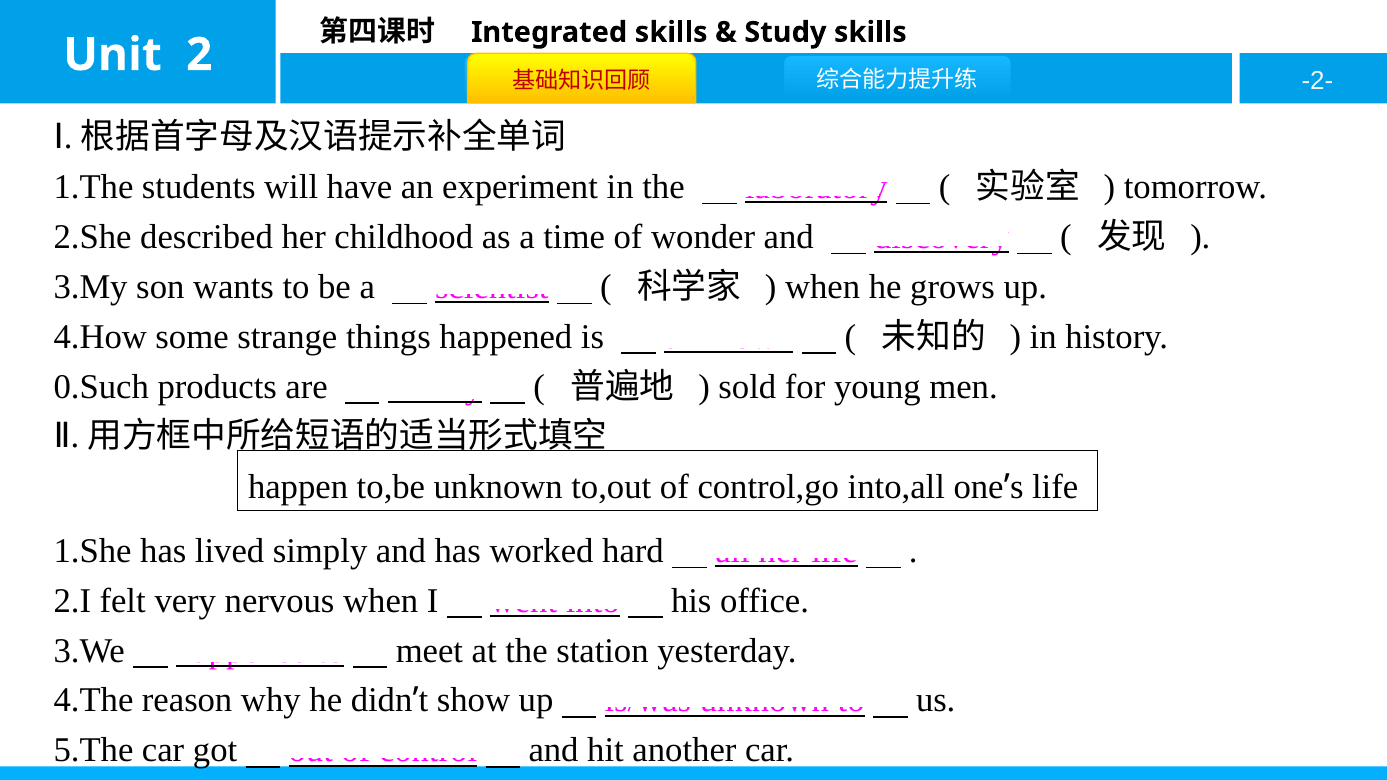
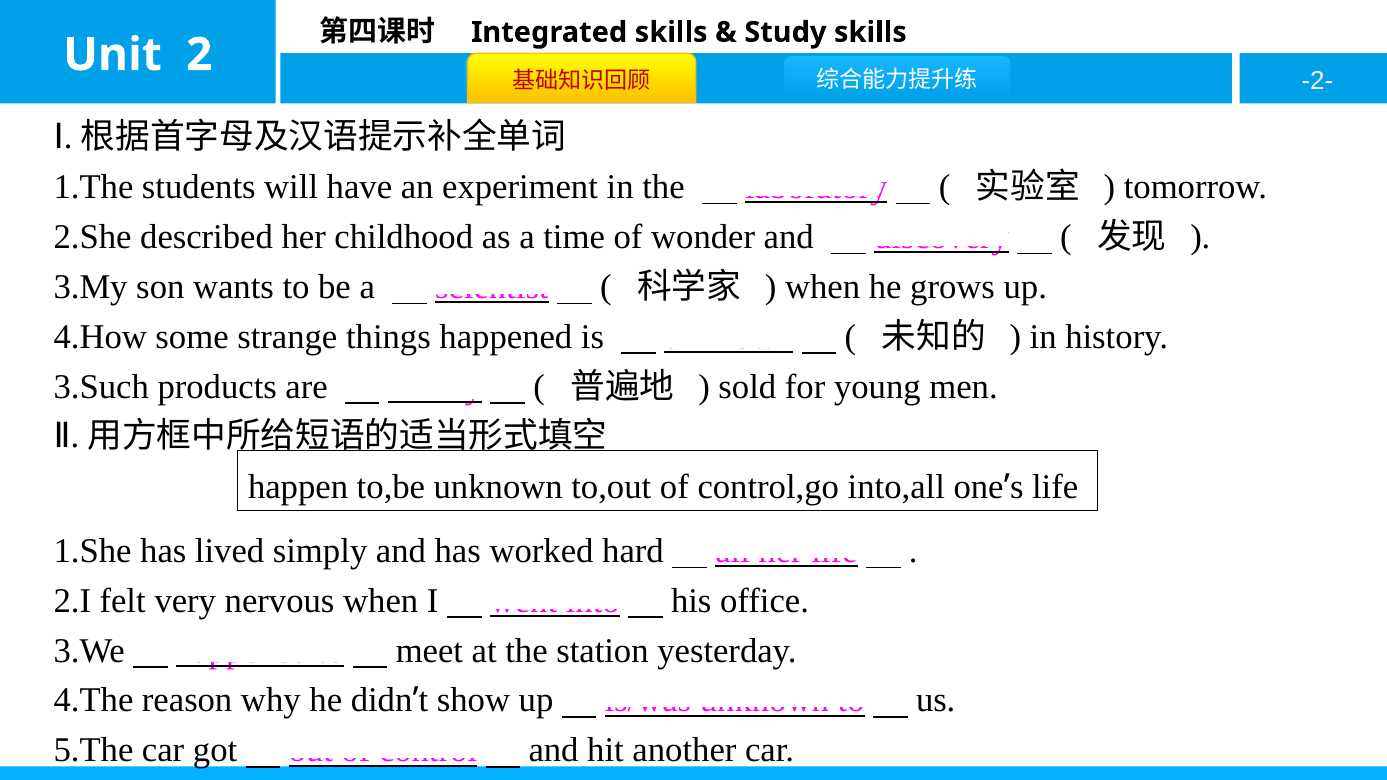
0.Such: 0.Such -> 3.Such (101, 387)
